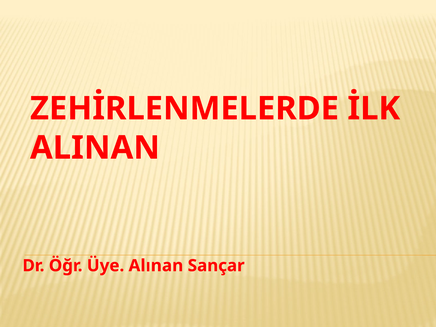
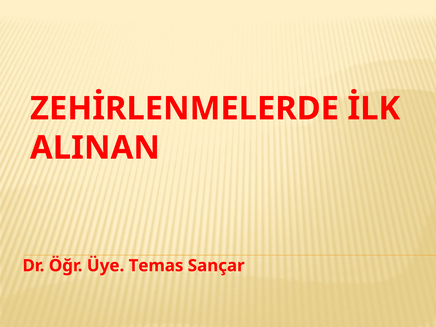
Alınan: Alınan -> Temas (156, 266)
